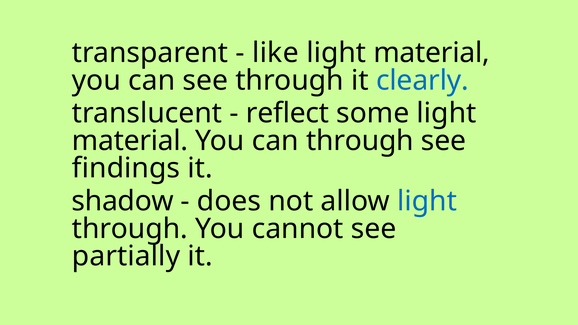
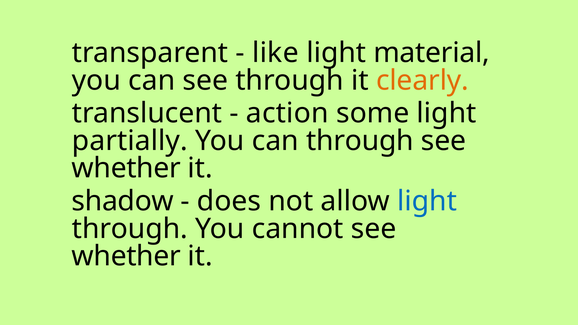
clearly colour: blue -> orange (422, 80)
reflect: reflect -> action (287, 113)
material: material -> partially (130, 141)
findings: findings -> whether (126, 168)
partially: partially -> whether (126, 256)
